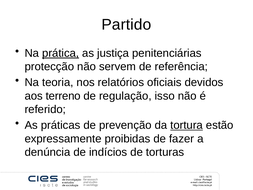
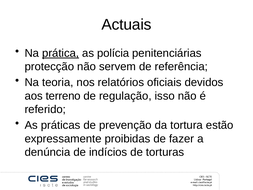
Partido: Partido -> Actuais (127, 24)
justiça: justiça -> polícia (113, 53)
tortura underline: present -> none (187, 125)
